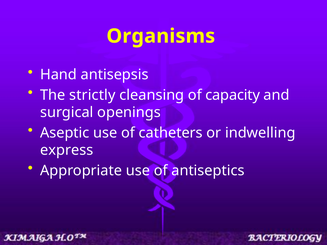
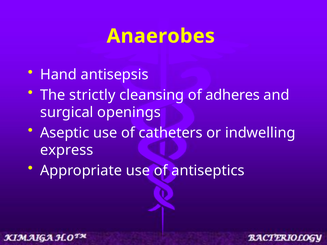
Organisms: Organisms -> Anaerobes (161, 36)
capacity: capacity -> adheres (233, 95)
